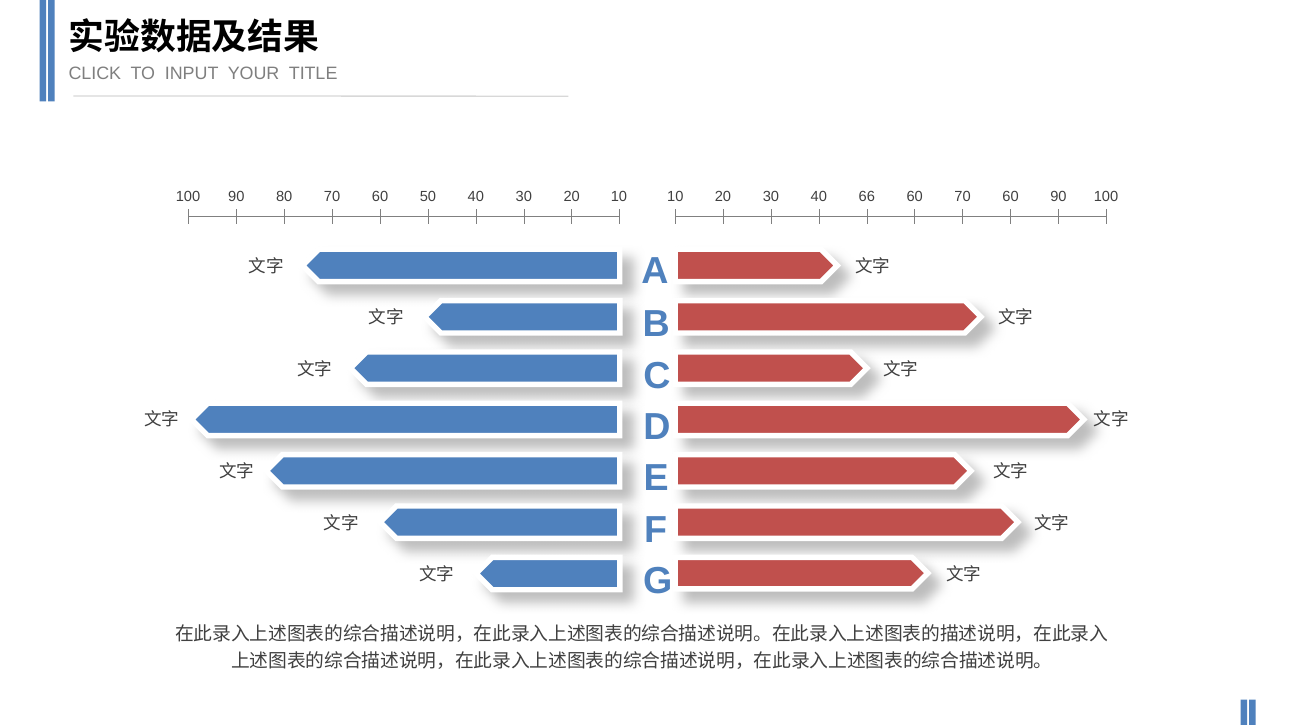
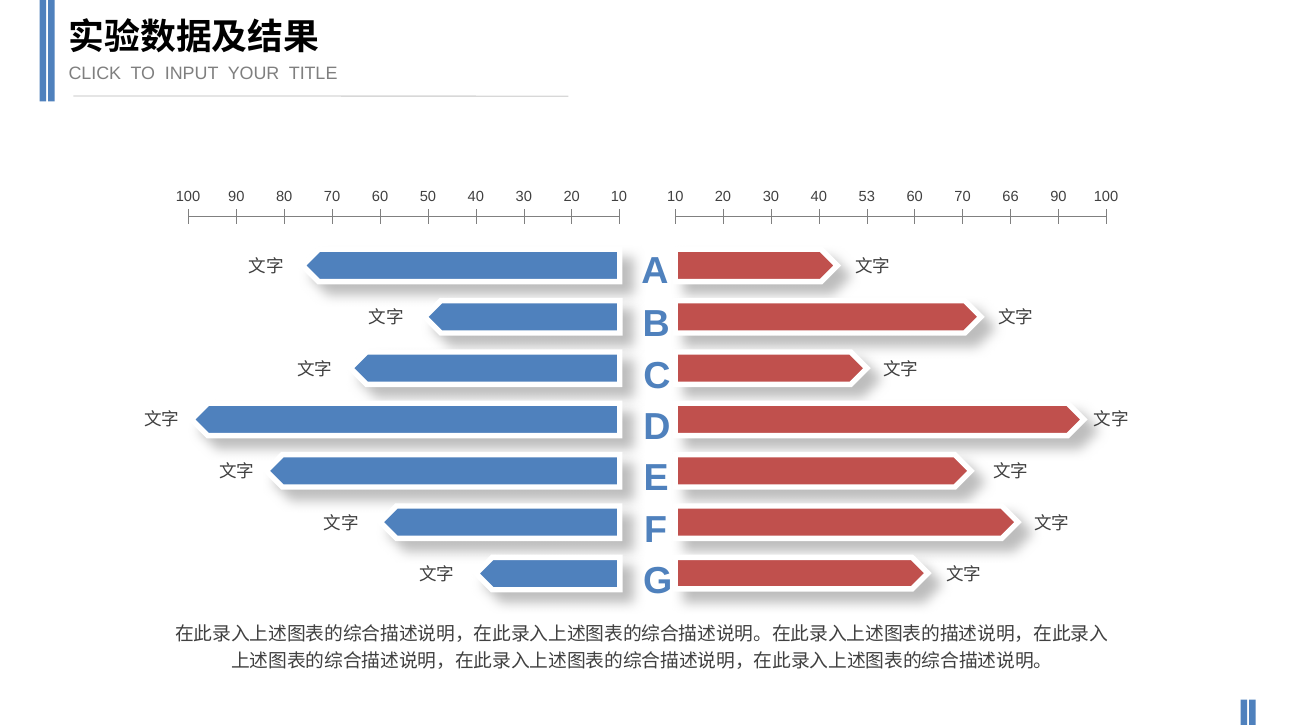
66: 66 -> 53 (867, 197)
70 60: 60 -> 66 (1011, 197)
